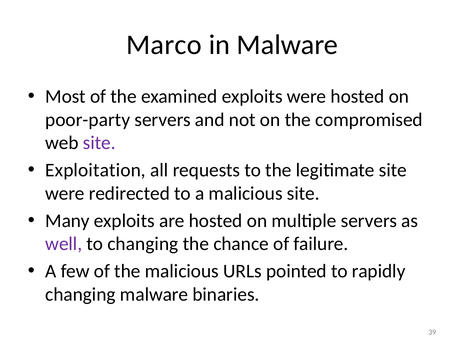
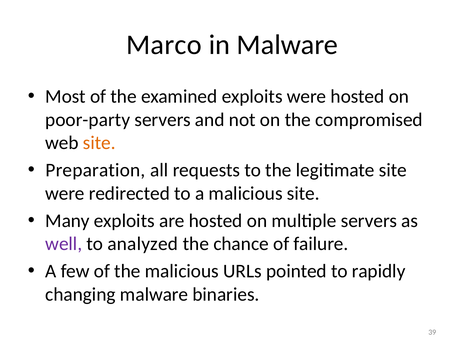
site colour: purple -> orange (99, 143)
Exploitation: Exploitation -> Preparation (96, 170)
to changing: changing -> analyzed (143, 244)
